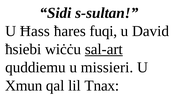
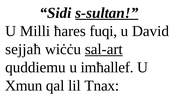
s-sultan underline: none -> present (107, 13)
Ħass: Ħass -> Milli (35, 31)
ħsiebi: ħsiebi -> sejjaħ (23, 49)
missieri: missieri -> imħallef (107, 67)
